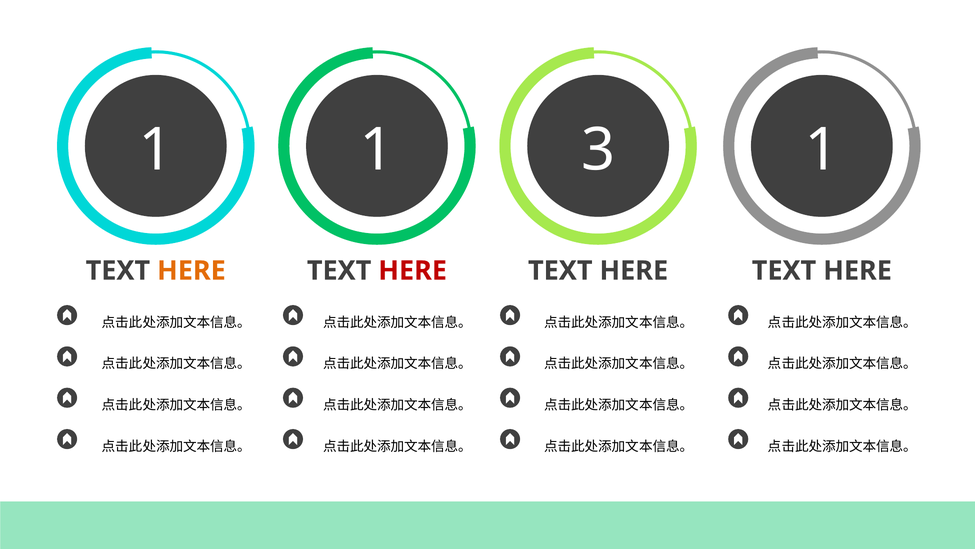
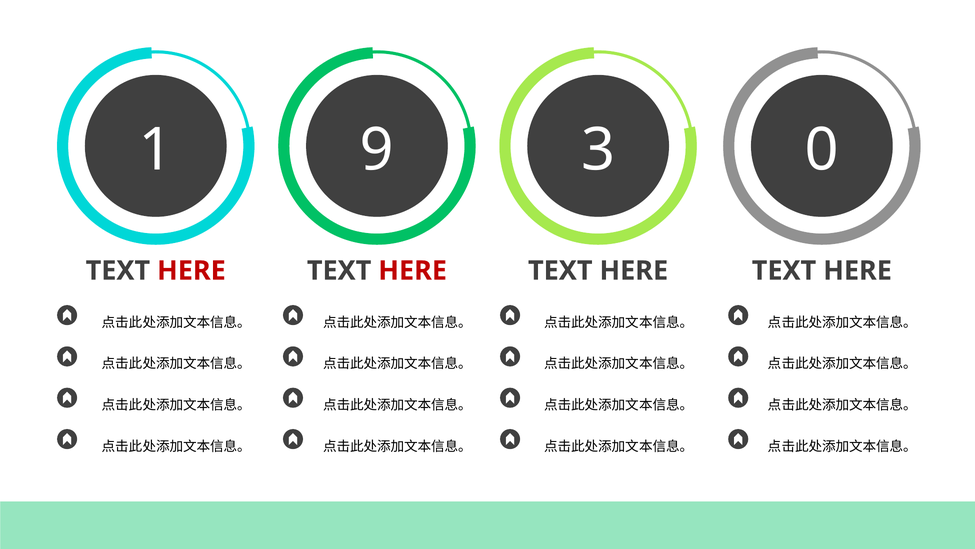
1 1: 1 -> 9 (377, 150)
3 1: 1 -> 0 (822, 150)
HERE colour: orange -> red (191, 270)
